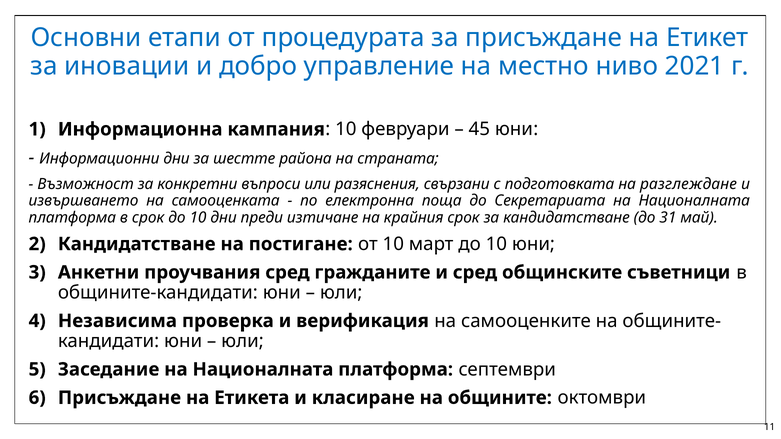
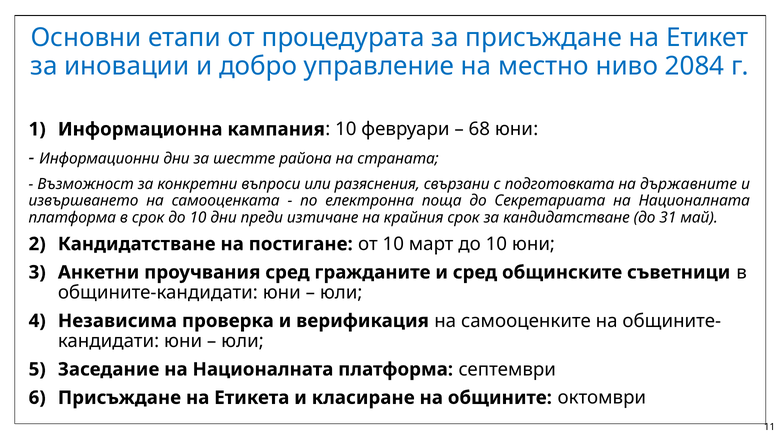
2021: 2021 -> 2084 (695, 66)
45: 45 -> 68 (479, 129)
разглеждане: разглеждане -> държавните (688, 184)
